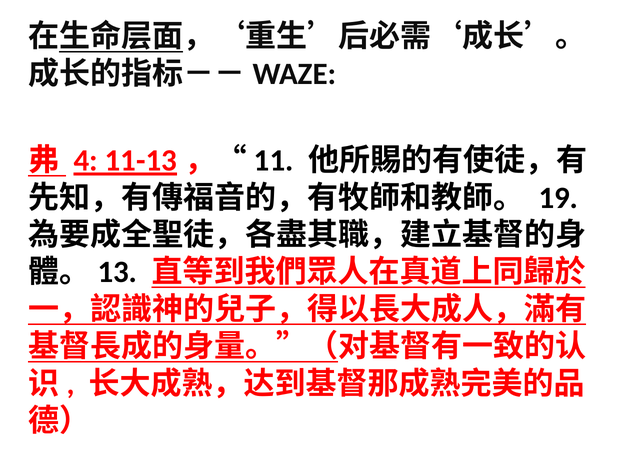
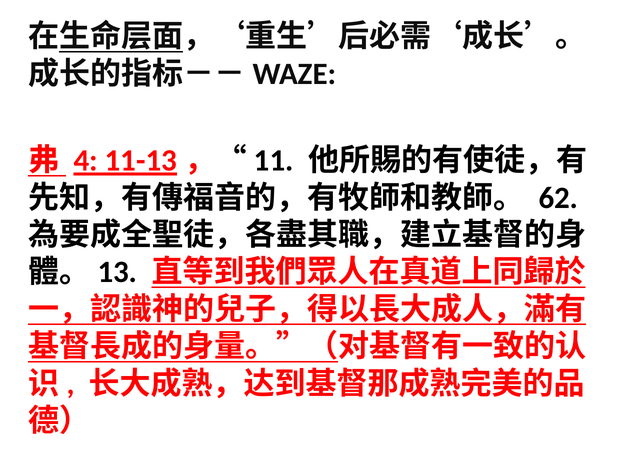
19: 19 -> 62 (558, 198)
